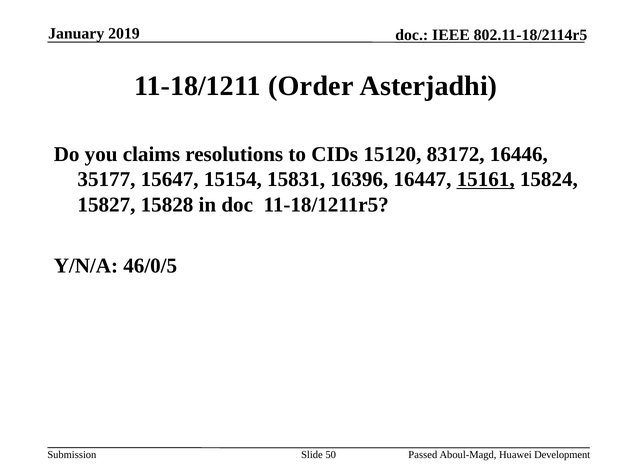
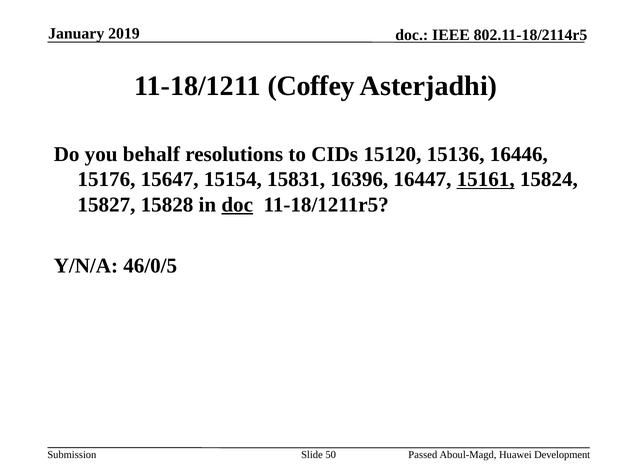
Order: Order -> Coffey (311, 86)
claims: claims -> behalf (151, 154)
83172: 83172 -> 15136 (456, 154)
35177: 35177 -> 15176 (106, 180)
doc underline: none -> present (237, 205)
